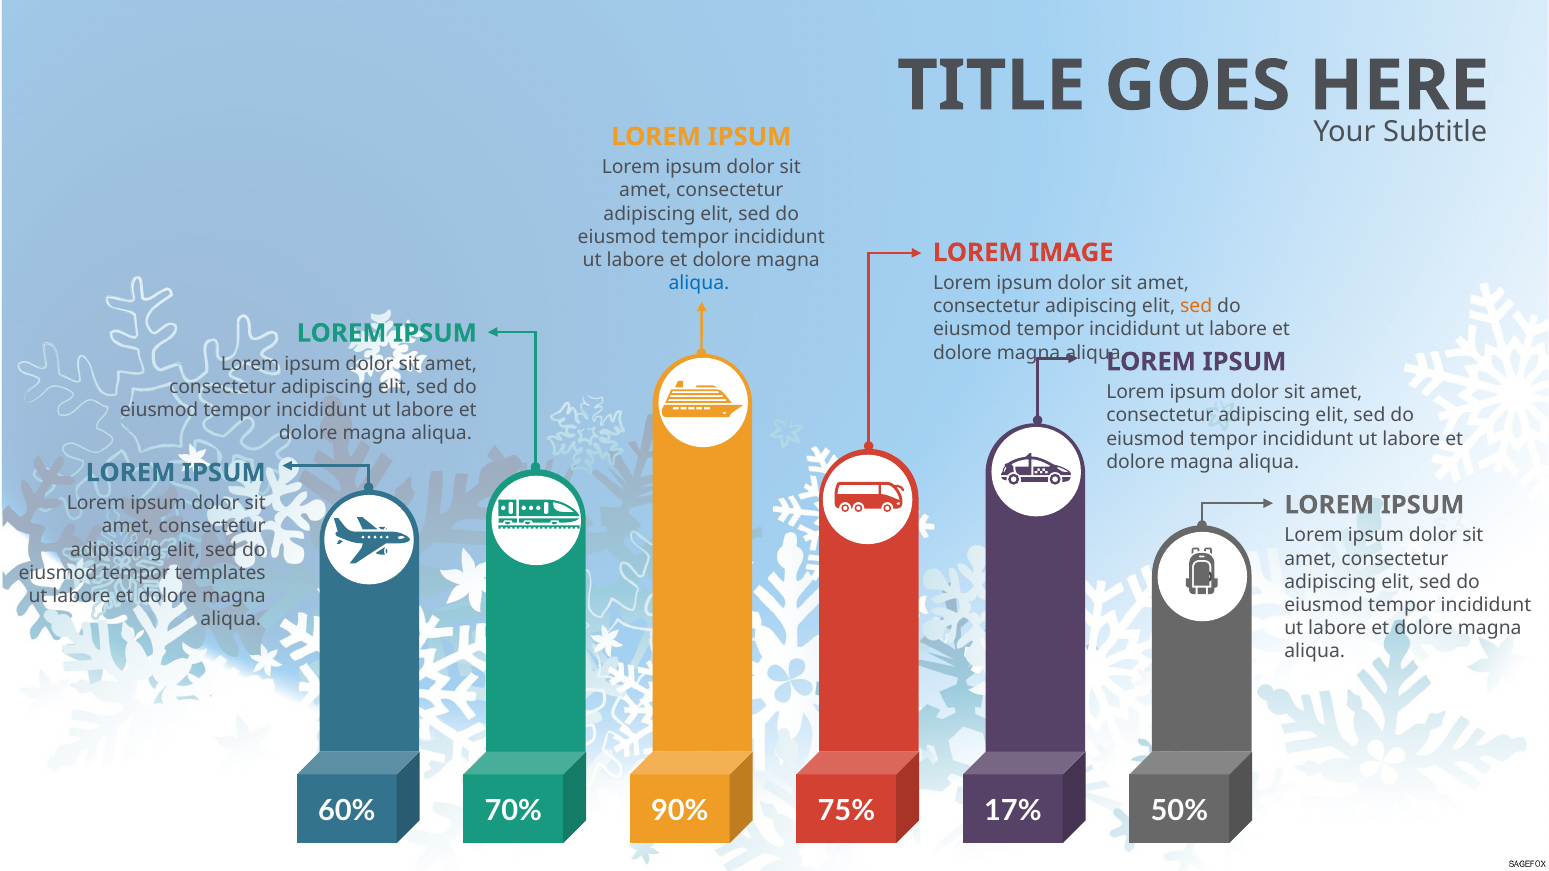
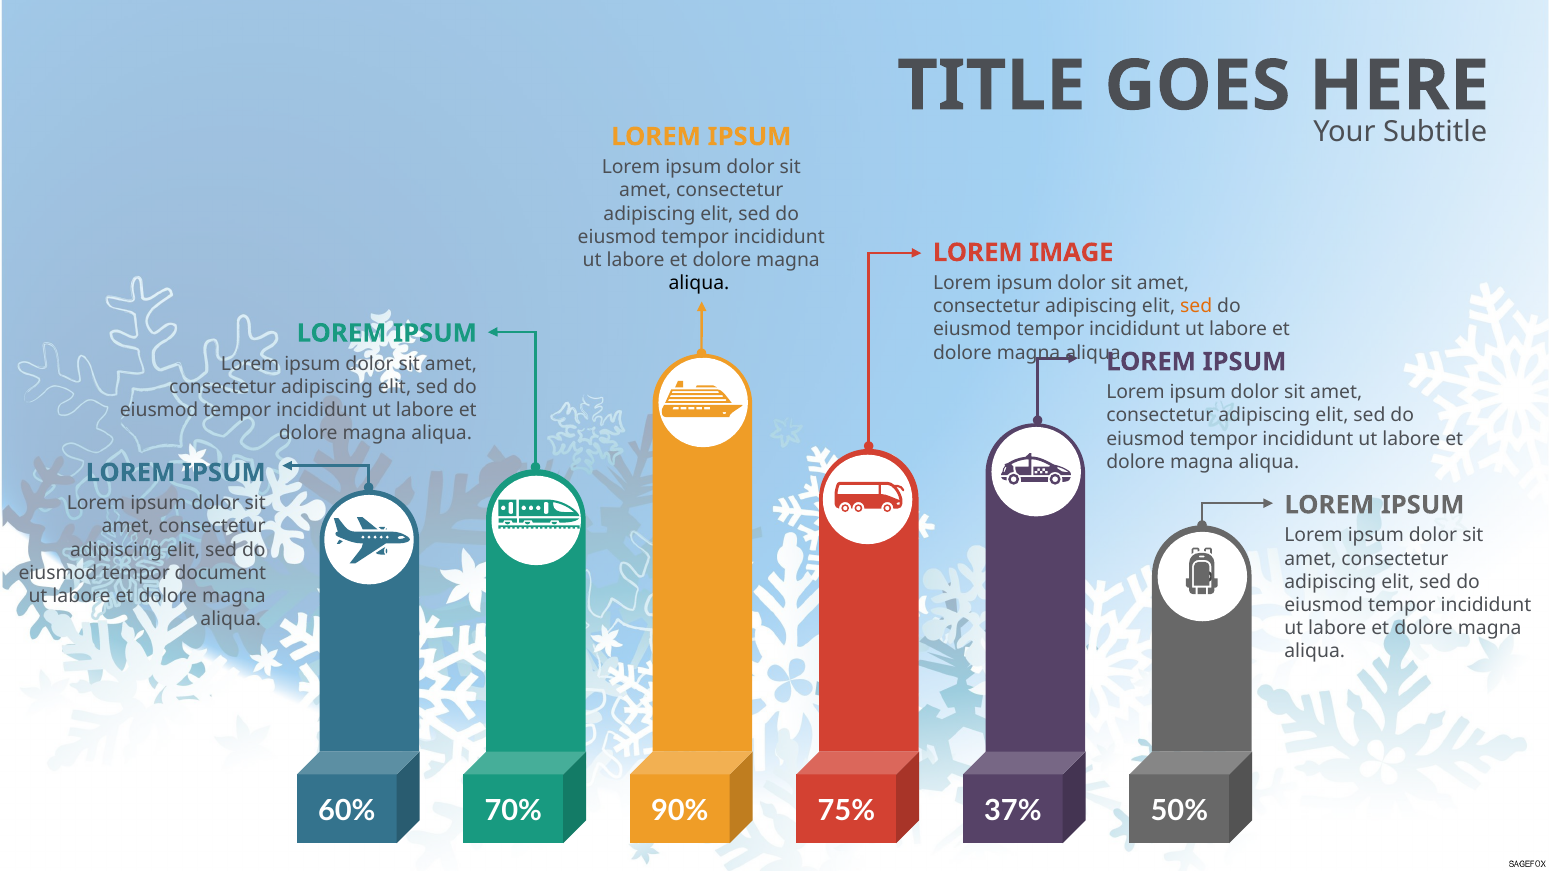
aliqua colour: blue -> black (699, 283)
templates: templates -> document (220, 573)
17%: 17% -> 37% (1013, 811)
